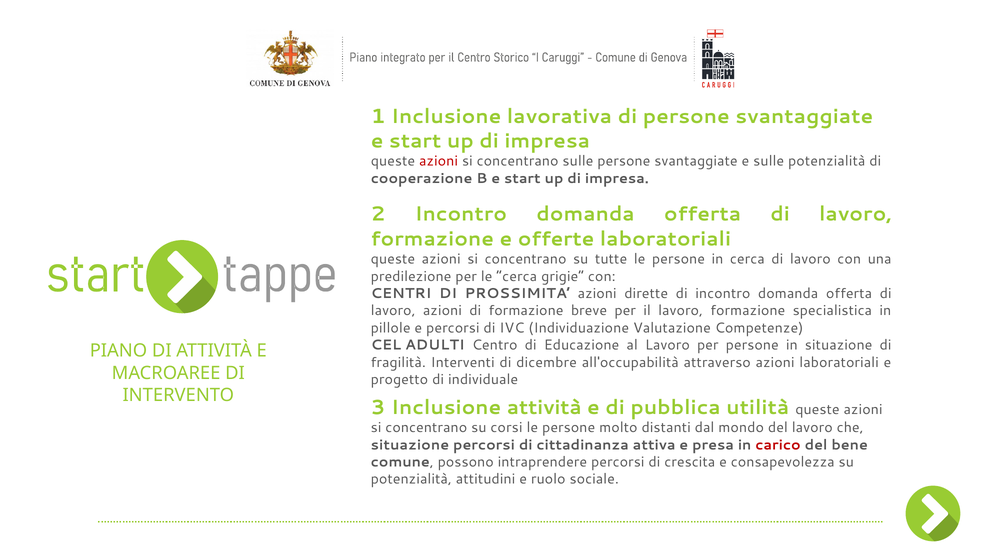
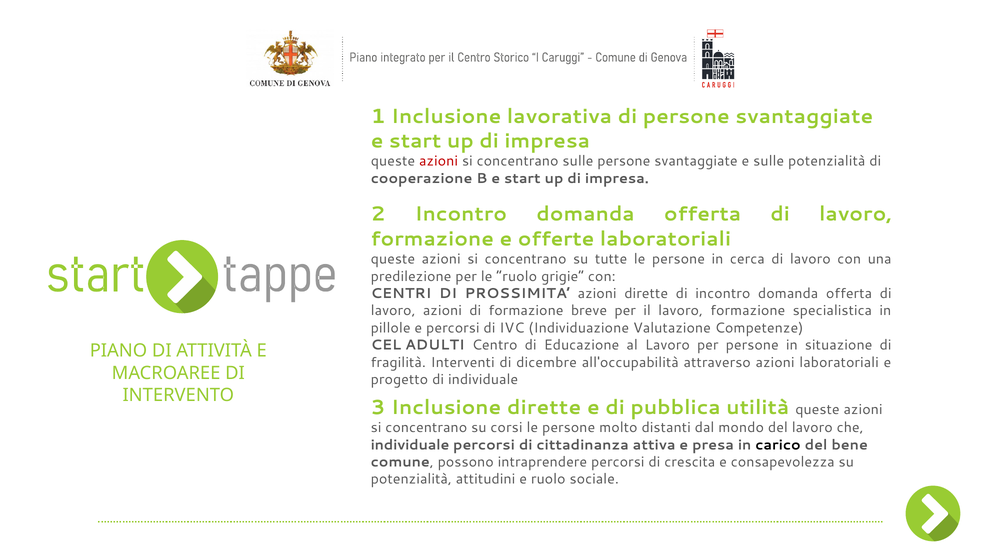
le cerca: cerca -> ruolo (517, 276)
Inclusione attività: attività -> dirette (544, 407)
situazione: situazione -> individuale (410, 445)
carico colour: red -> black (778, 445)
